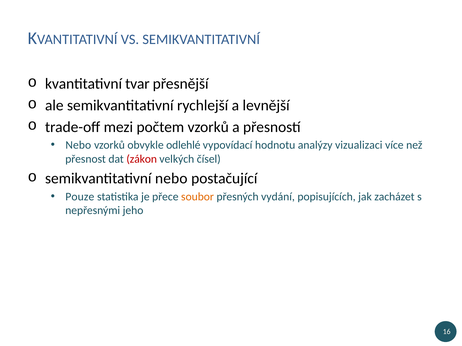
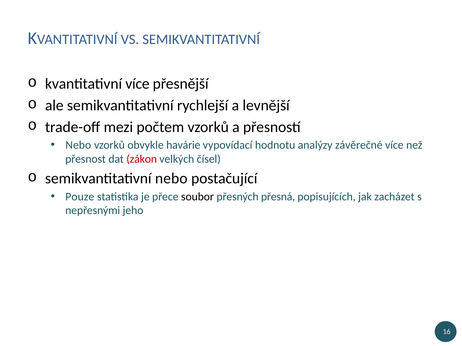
kvantitativní tvar: tvar -> více (137, 84)
odlehlé: odlehlé -> havárie (183, 145)
vizualizaci: vizualizaci -> závěrečné (359, 145)
soubor colour: orange -> black (198, 197)
vydání: vydání -> přesná (278, 197)
